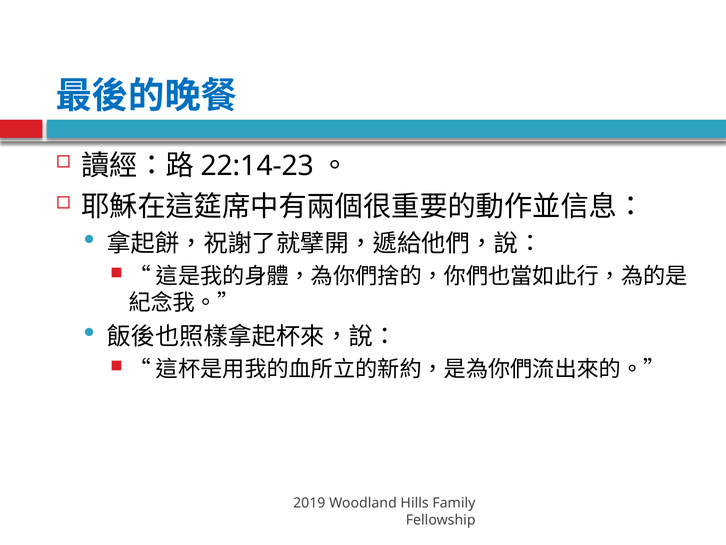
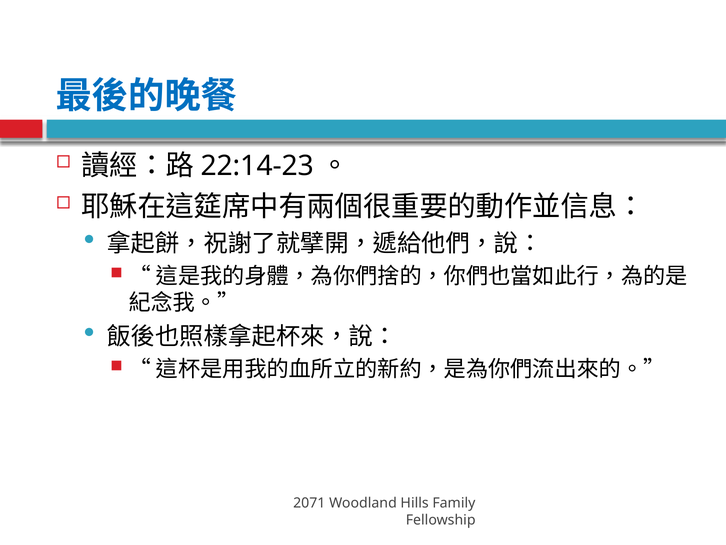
2019: 2019 -> 2071 (309, 503)
